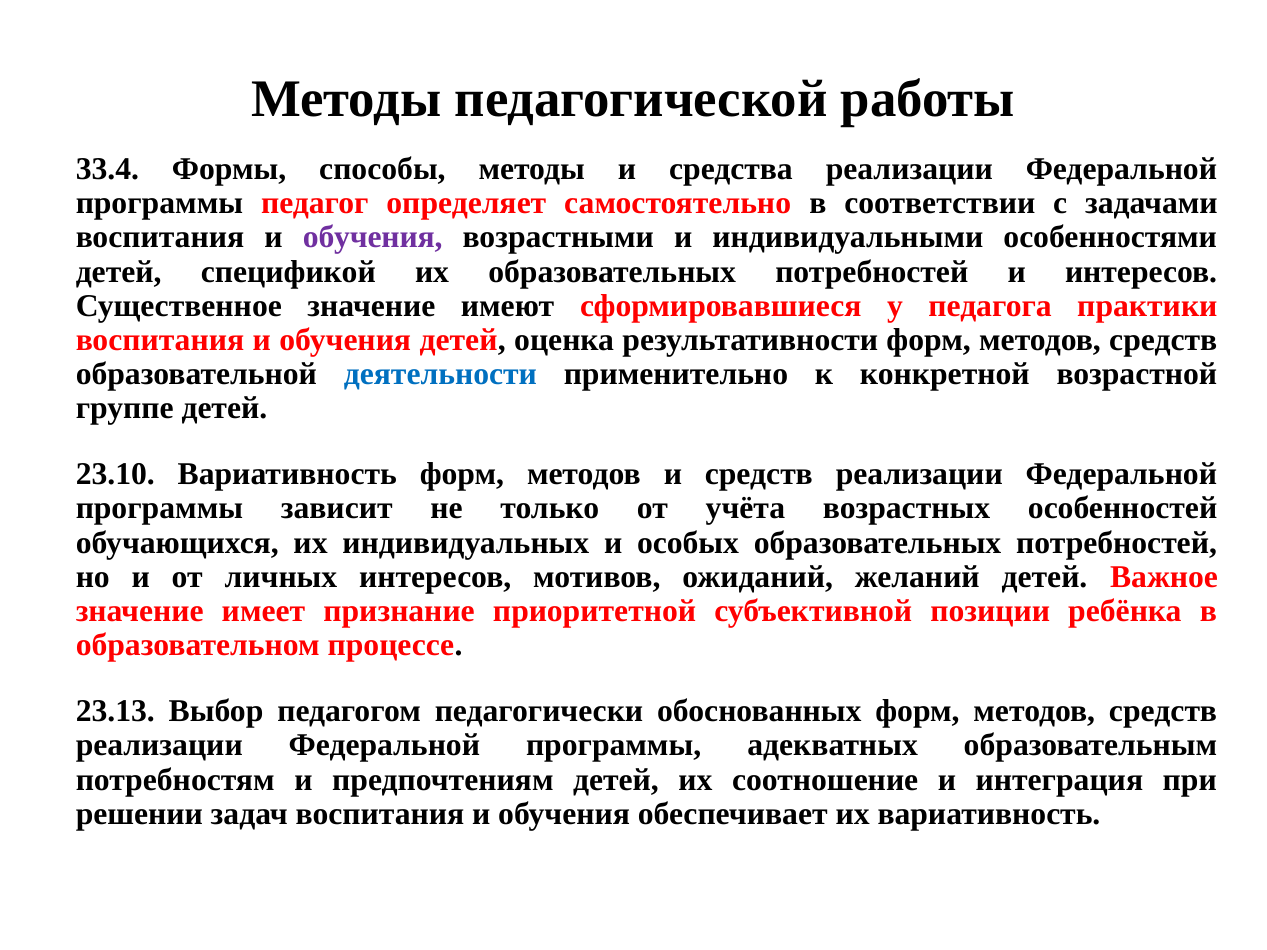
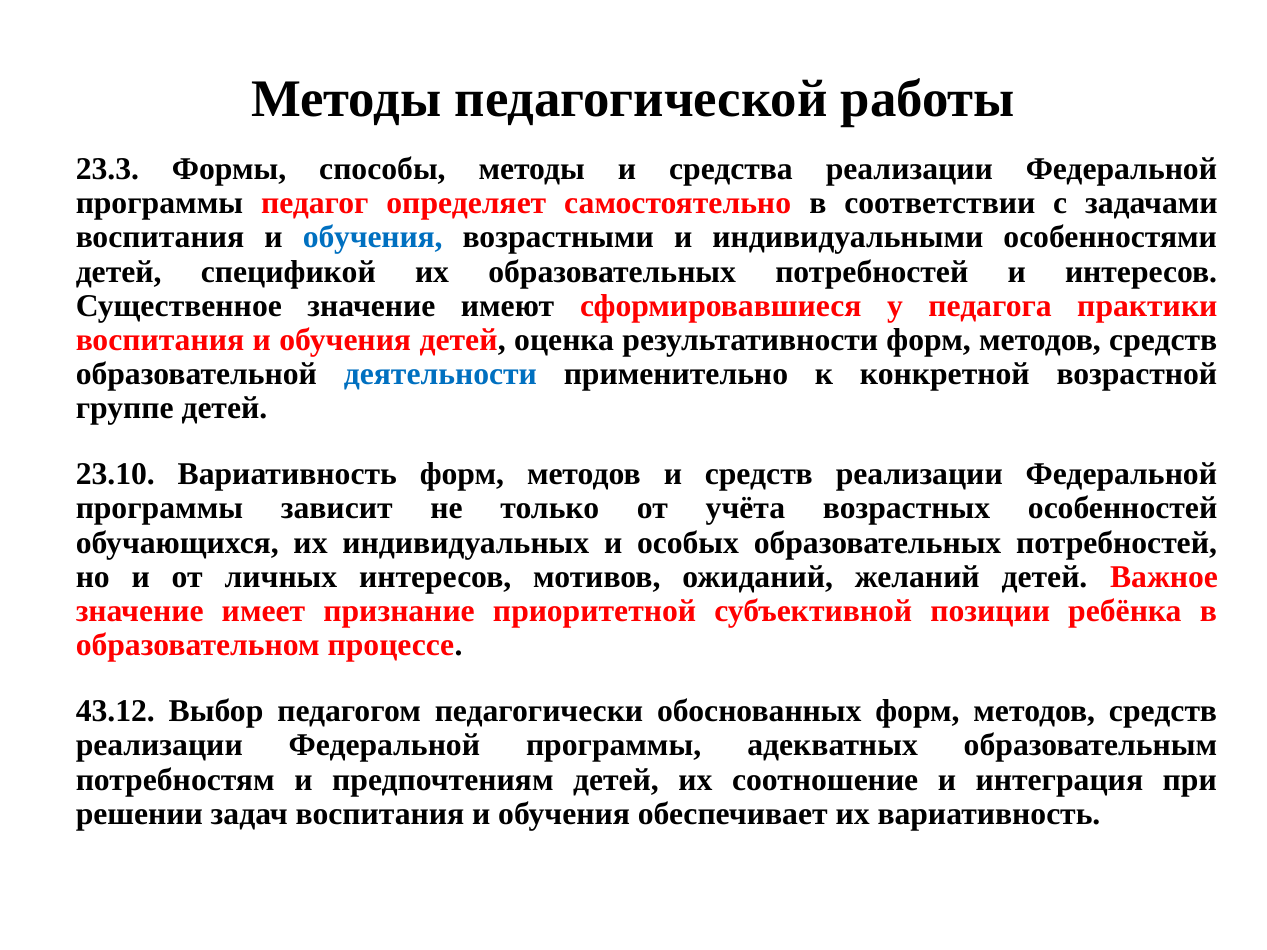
33.4: 33.4 -> 23.3 (107, 169)
обучения colour: purple -> blue (373, 237)
23.13: 23.13 -> 43.12 (115, 711)
